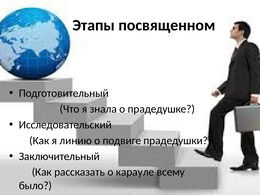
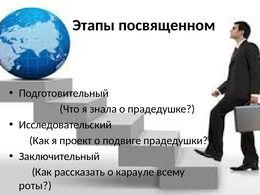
линию: линию -> проект (76, 141)
было: было -> роты (35, 186)
